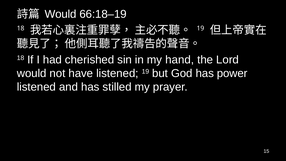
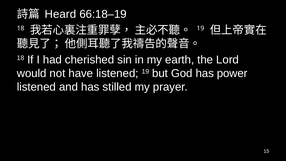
Would: Would -> Heard (60, 14)
hand: hand -> earth (180, 60)
